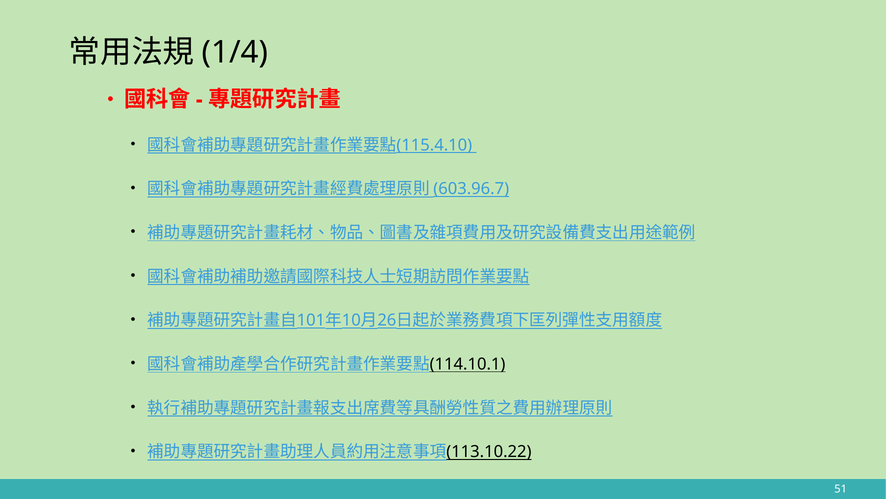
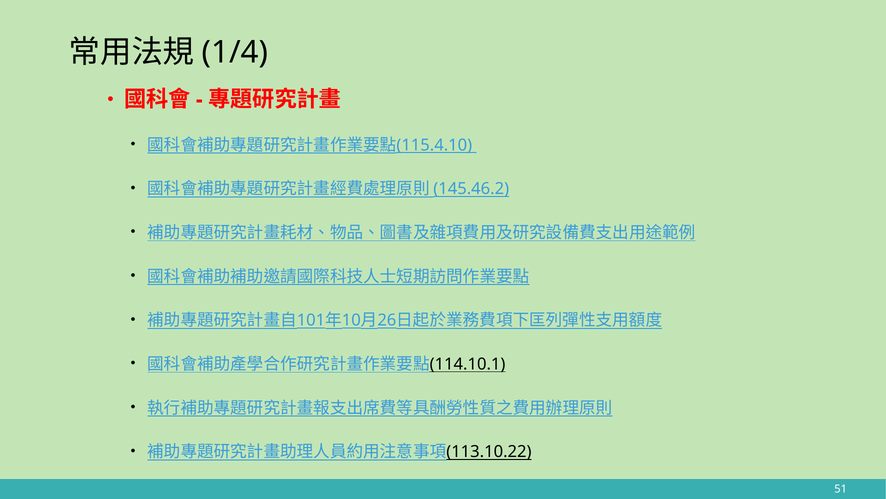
603.96.7: 603.96.7 -> 145.46.2 (471, 189)
